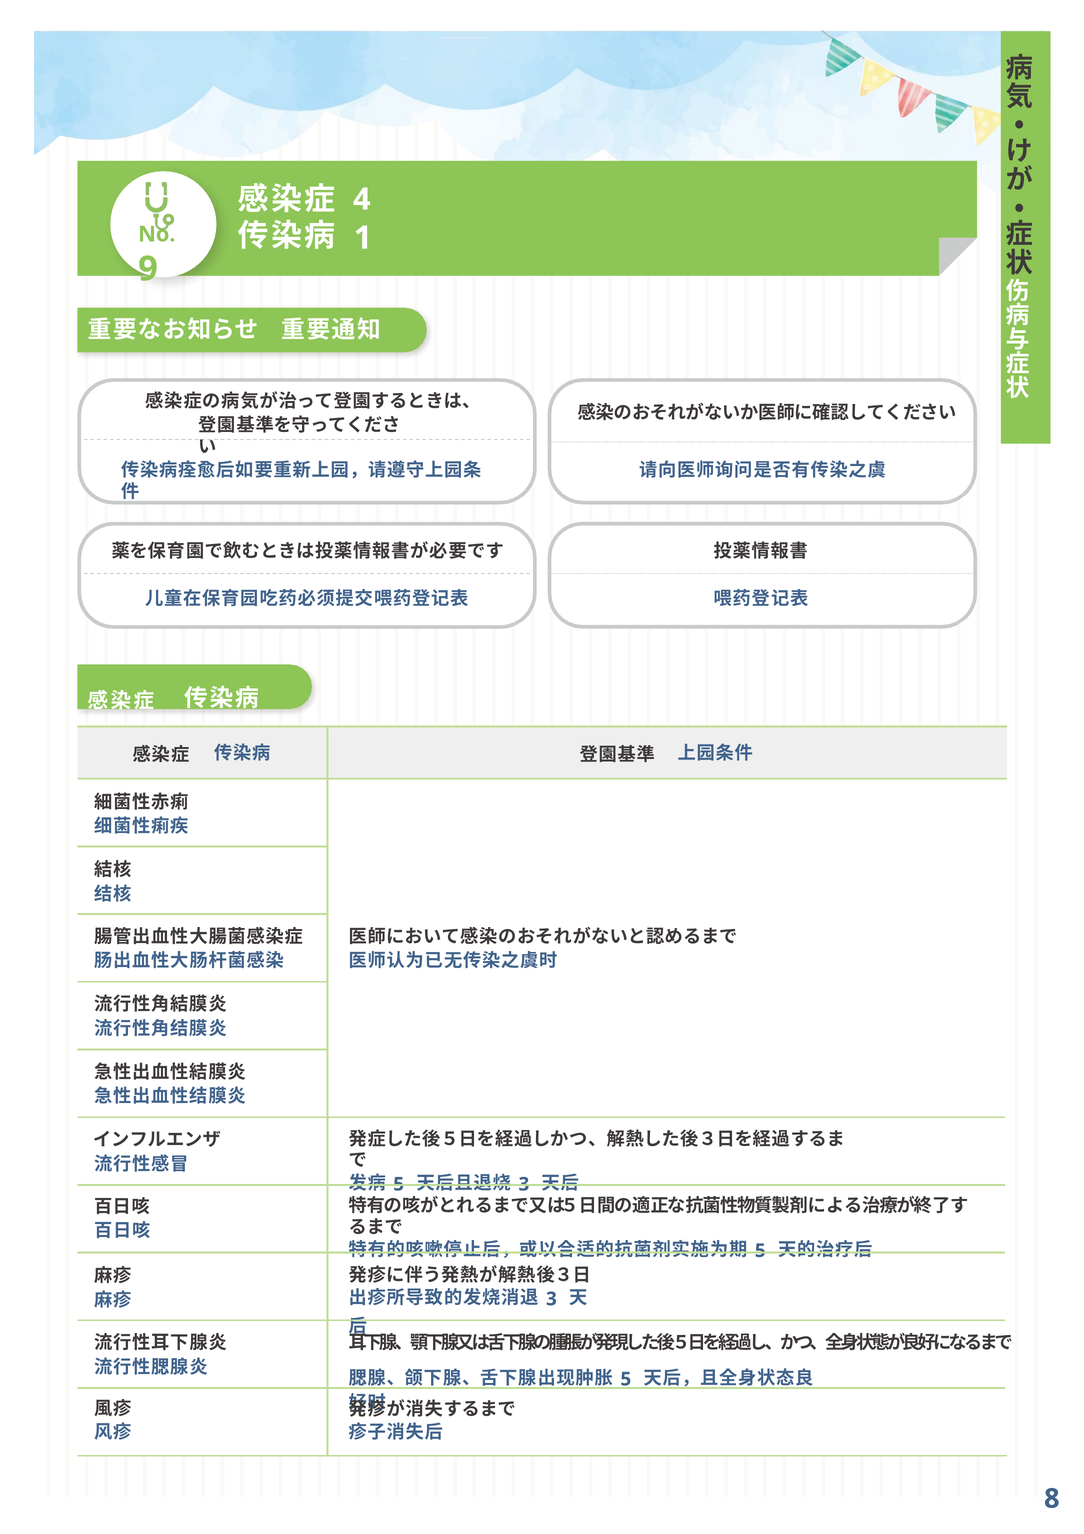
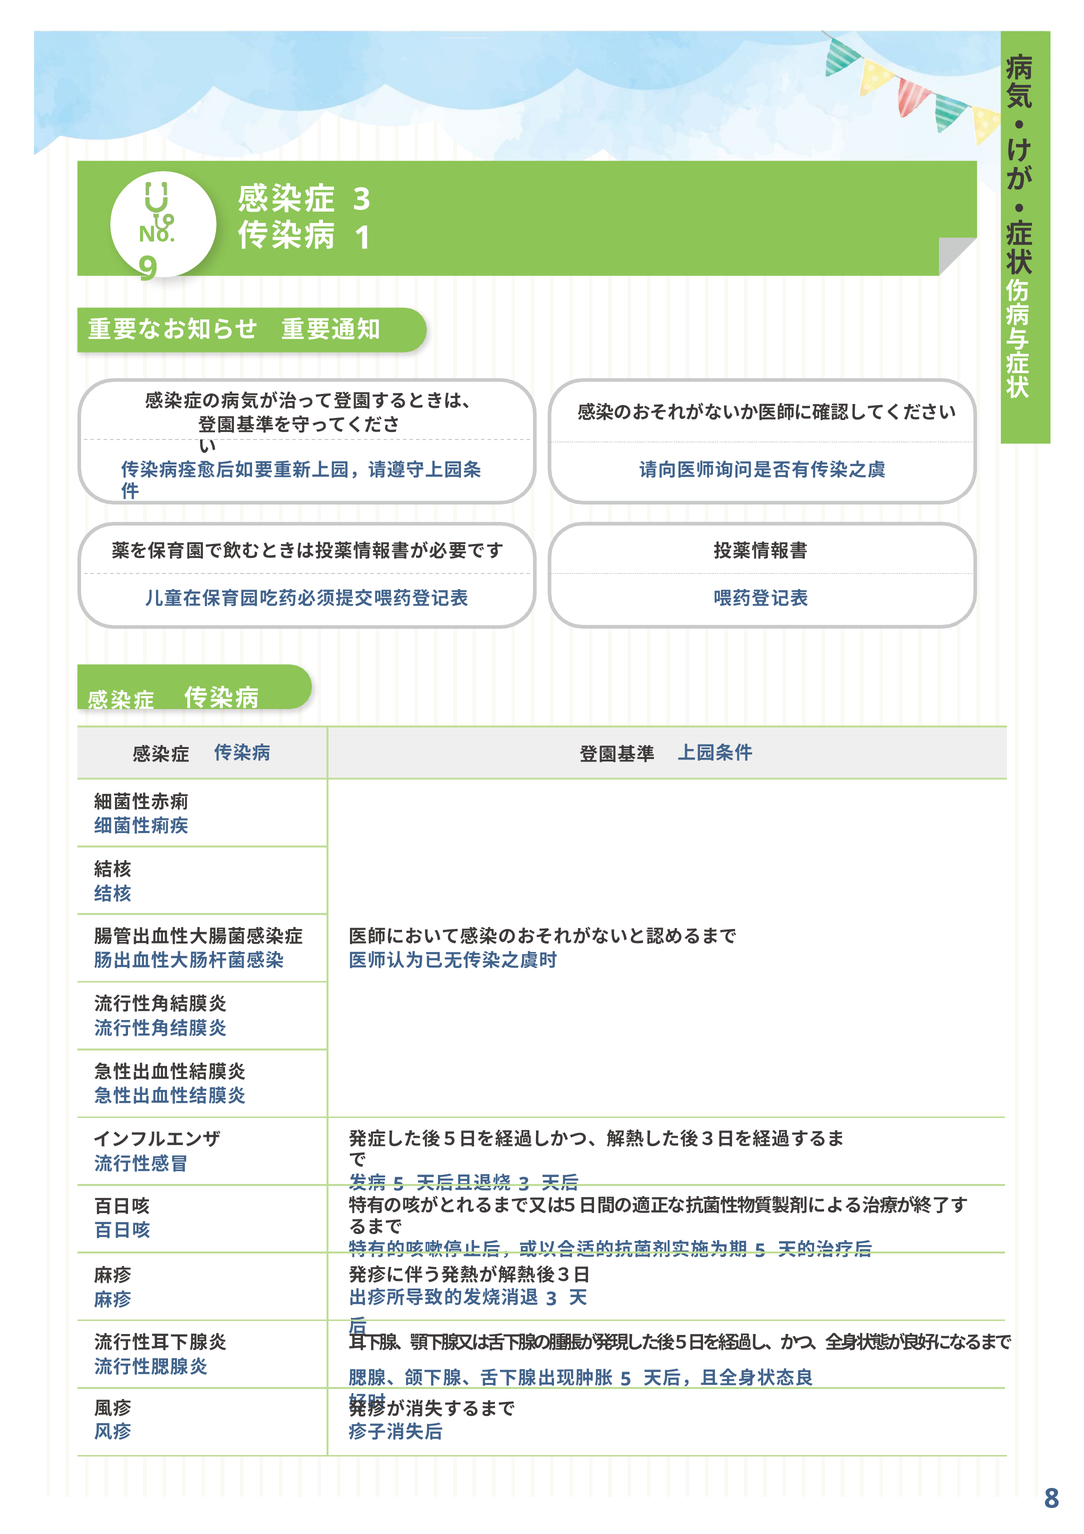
4: 4 -> 3 (362, 199)
